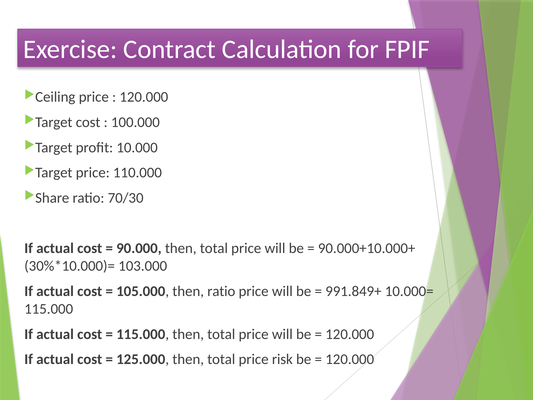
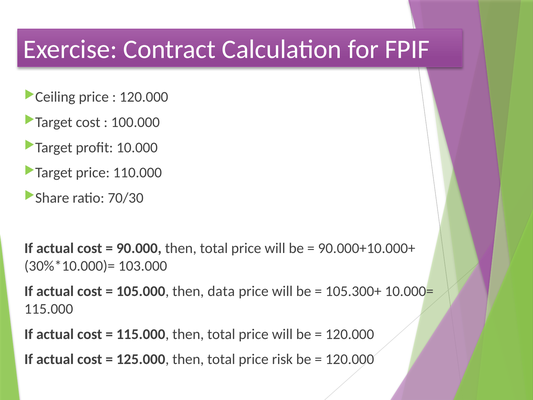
then ratio: ratio -> data (221, 291)
991.849+: 991.849+ -> 105.300+ (353, 291)
